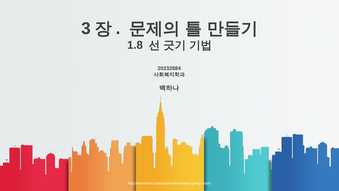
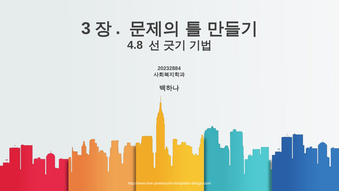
1.8: 1.8 -> 4.8 (135, 45)
